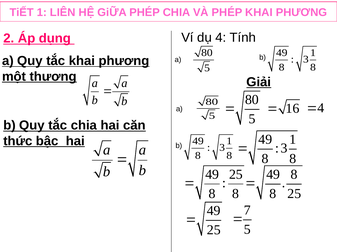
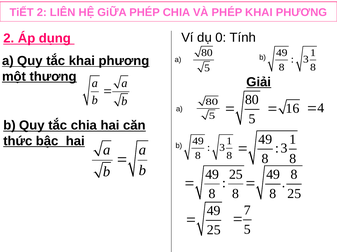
TiẾT 1: 1 -> 2 (42, 12)
dụ 4: 4 -> 0 (221, 38)
